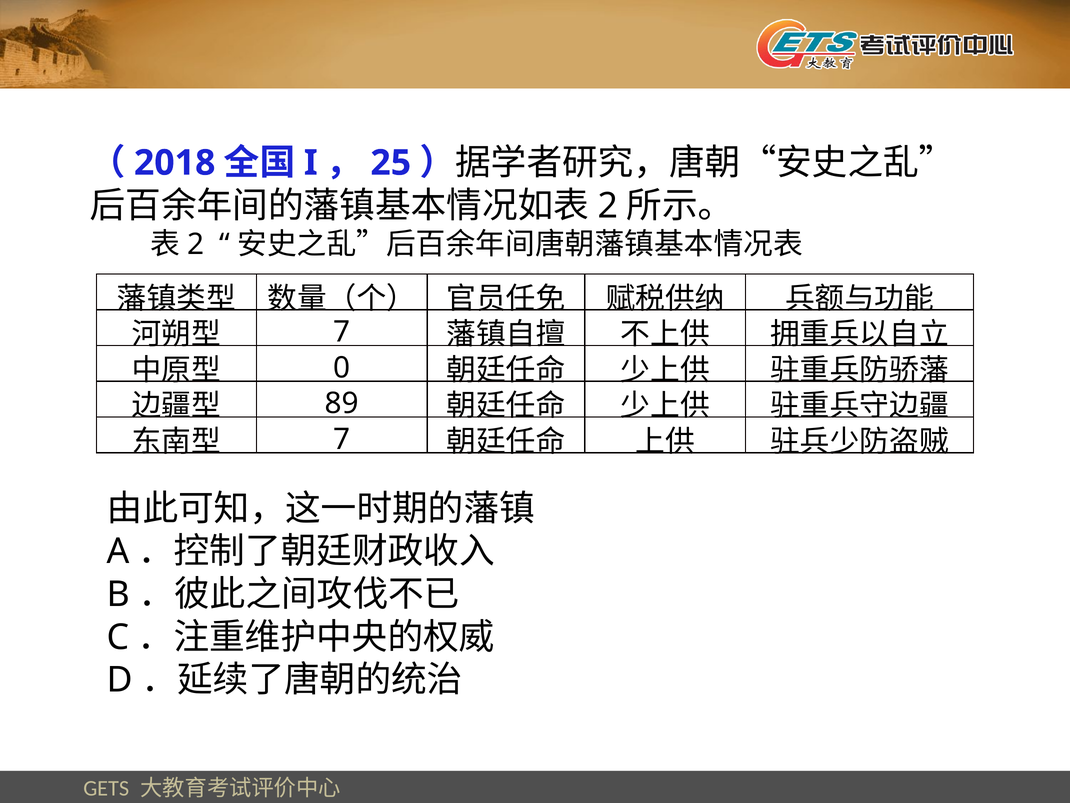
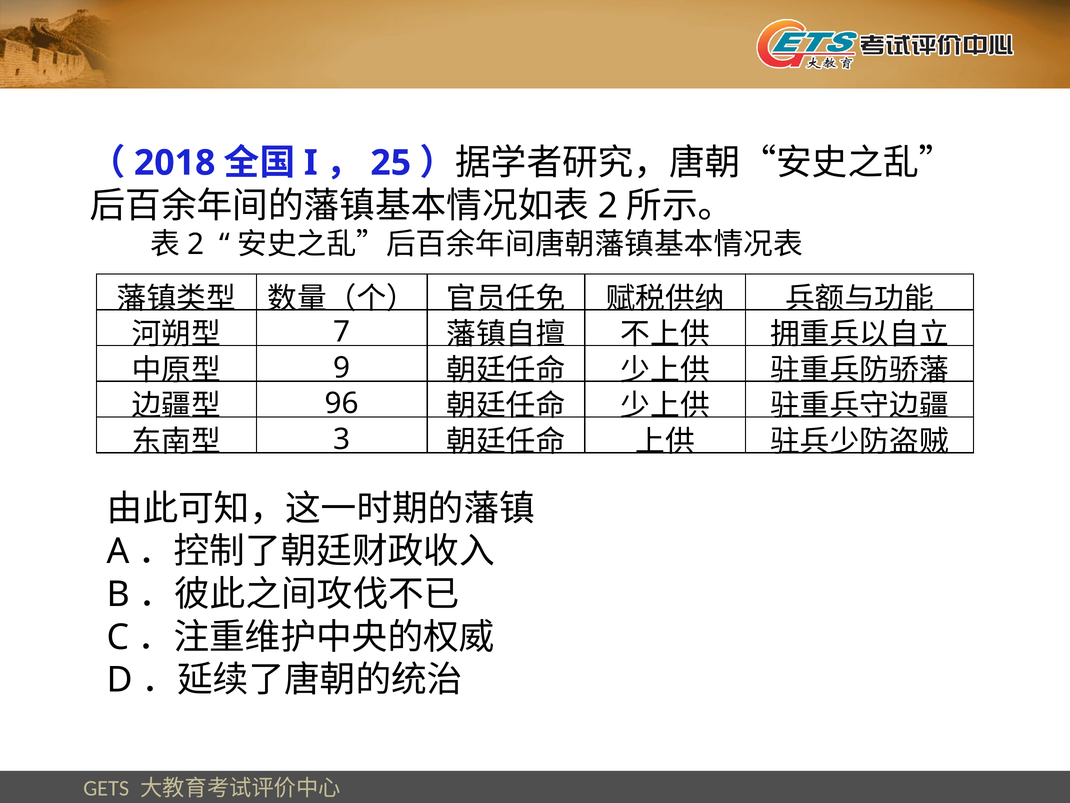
0: 0 -> 9 (342, 368)
89: 89 -> 96 (342, 403)
7: 7 -> 3 (342, 439)
